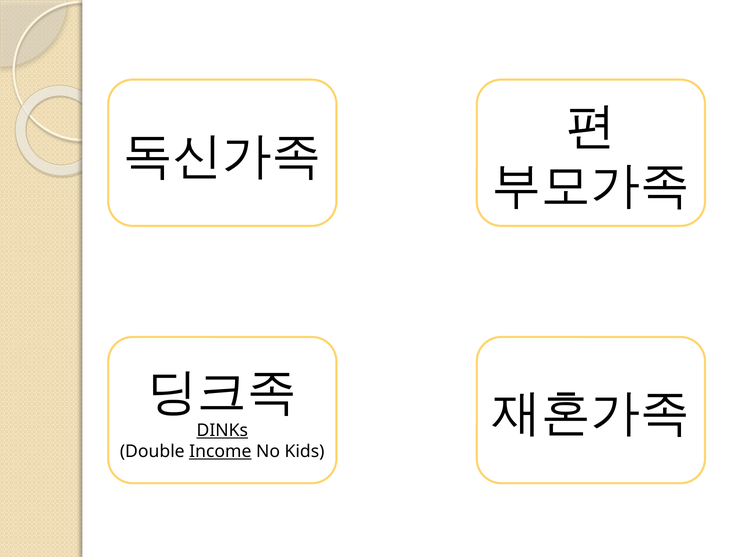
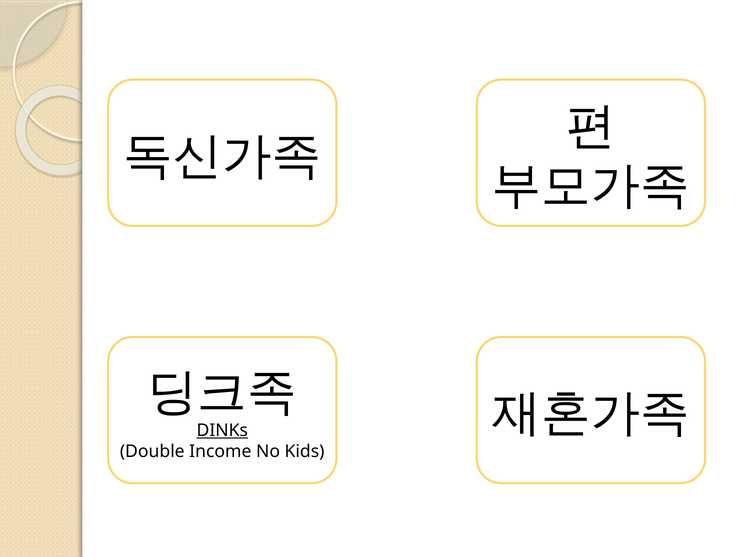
Income underline: present -> none (220, 452)
